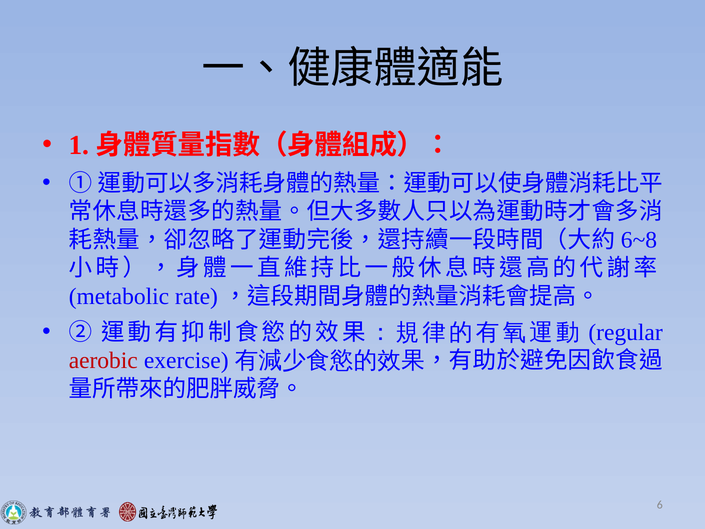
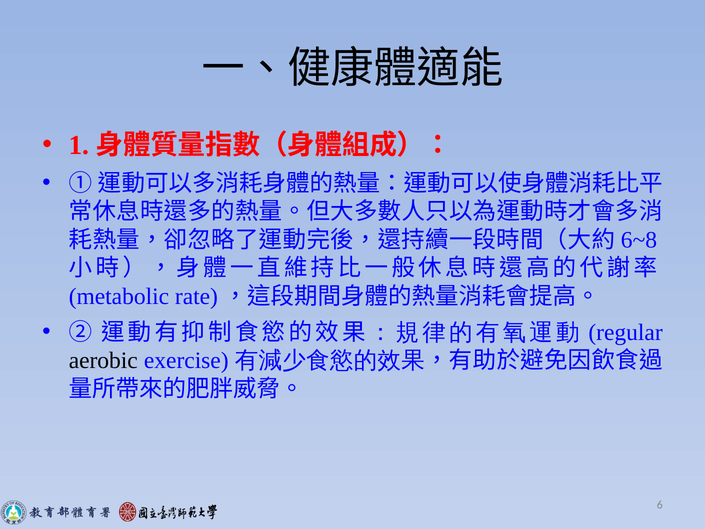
aerobic colour: red -> black (103, 360)
